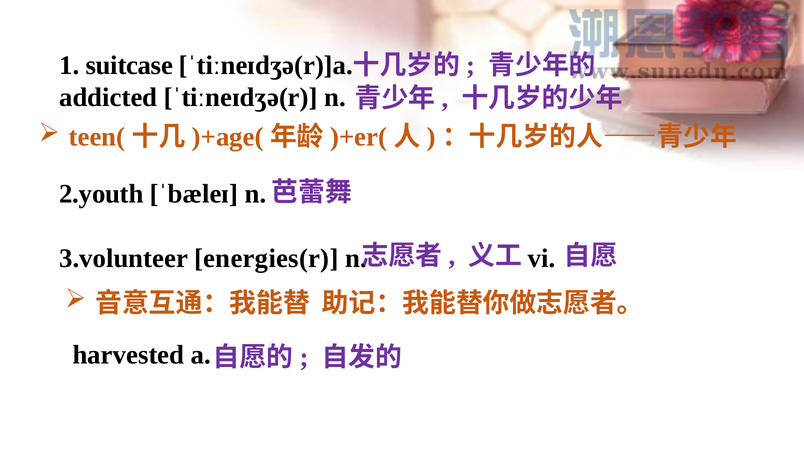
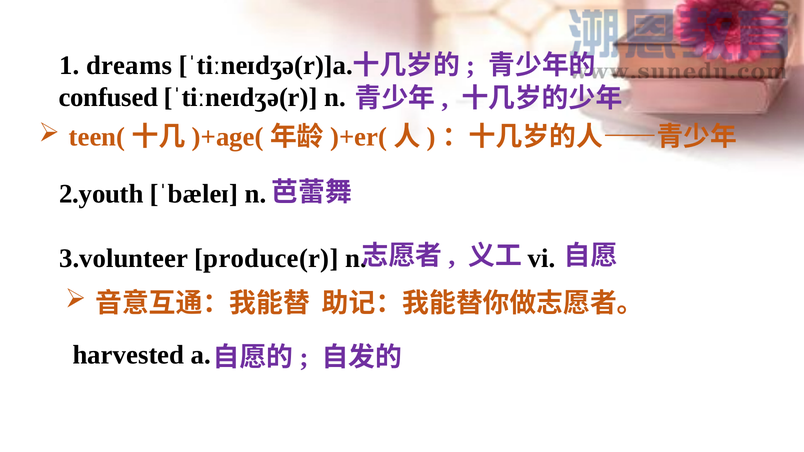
suitcase: suitcase -> dreams (129, 65)
addicted: addicted -> confused (108, 98)
energies(r: energies(r -> produce(r (266, 258)
